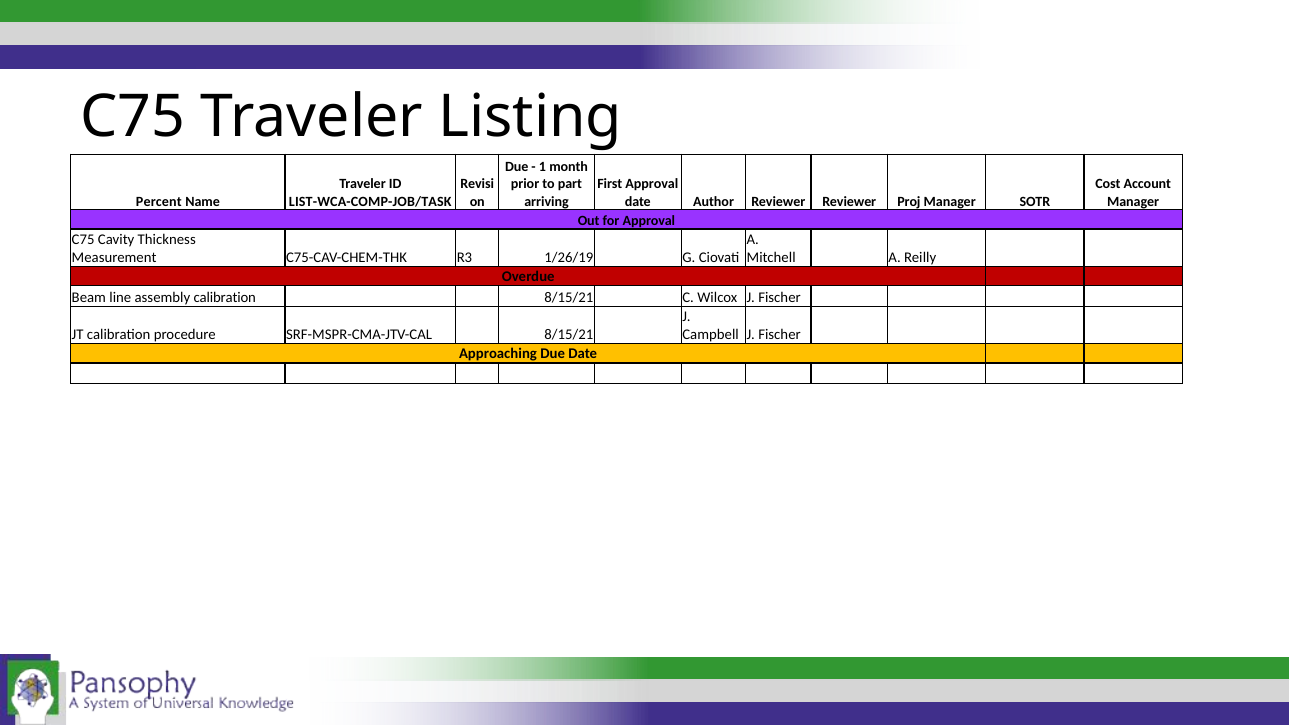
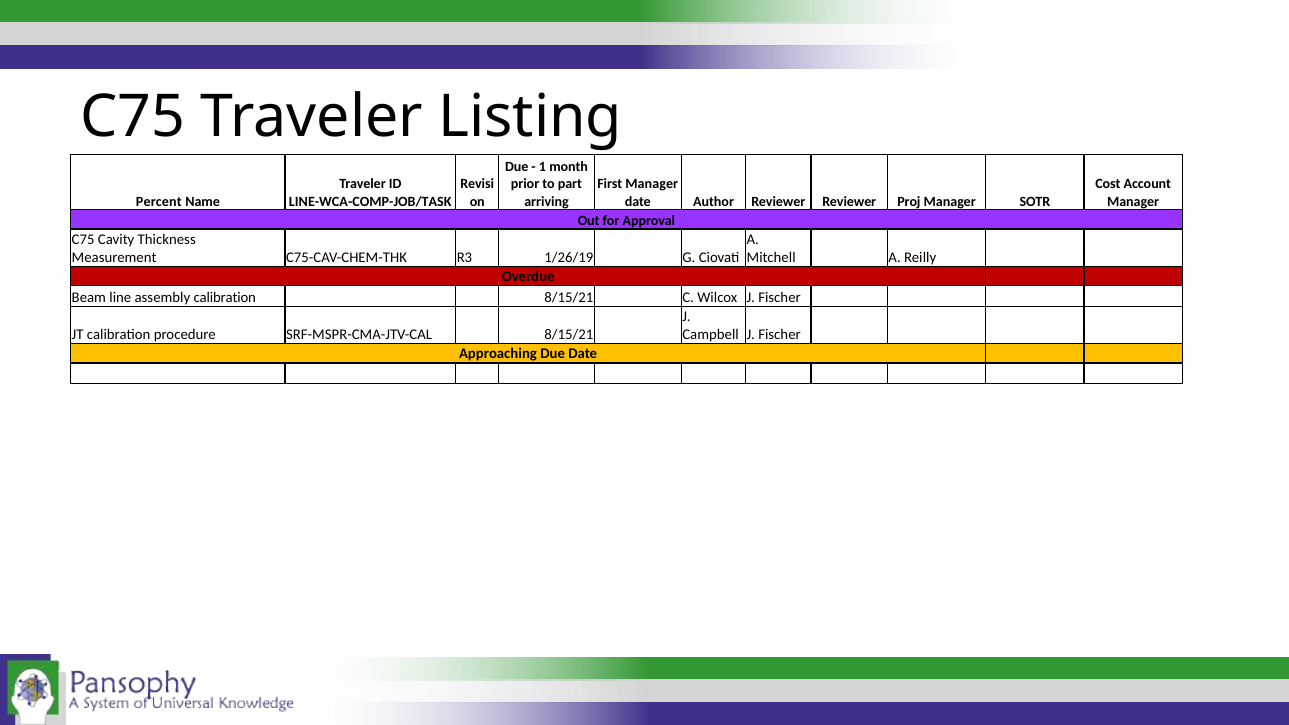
First Approval: Approval -> Manager (652, 184)
LIST-WCA-COMP-JOB/TASK: LIST-WCA-COMP-JOB/TASK -> LINE-WCA-COMP-JOB/TASK (370, 201)
